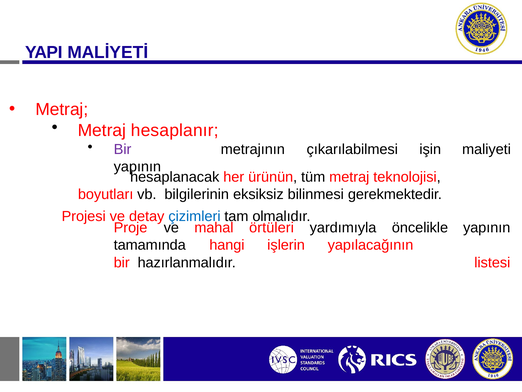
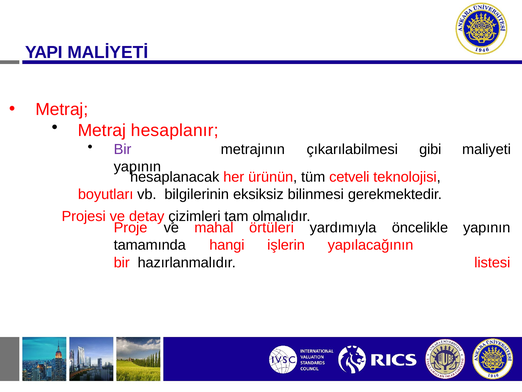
işin: işin -> gibi (430, 149)
tüm metraj: metraj -> cetveli (349, 177)
çizimleri colour: blue -> black (194, 216)
